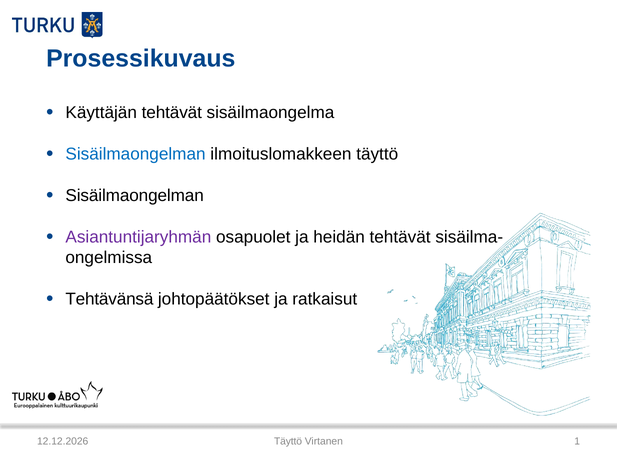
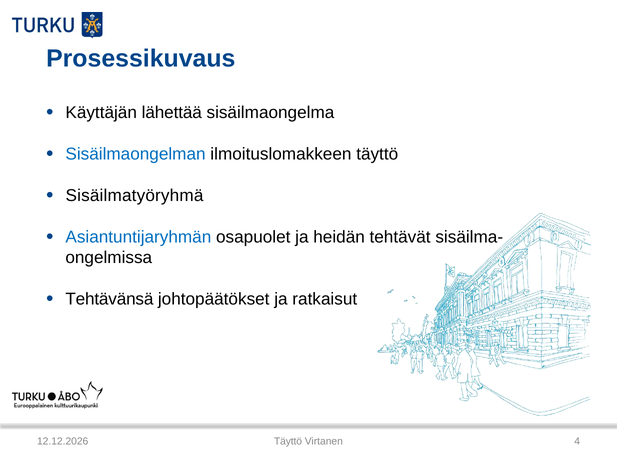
Käyttäjän tehtävät: tehtävät -> lähettää (172, 113)
Sisäilmaongelman: Sisäilmaongelman -> Sisäilmatyöryhmä (134, 196)
Asiantuntijaryhmän colour: purple -> blue (138, 238)
1: 1 -> 4 (577, 442)
